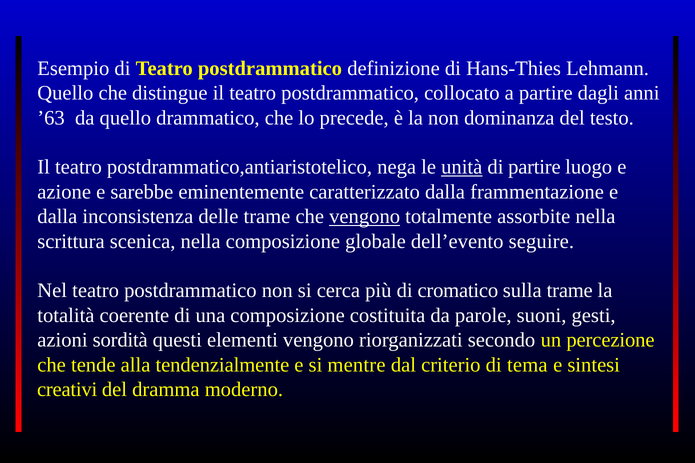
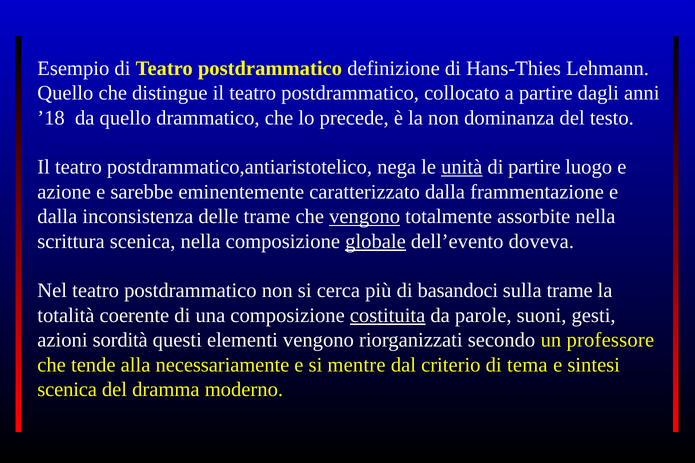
’63: ’63 -> ’18 (51, 118)
globale underline: none -> present (376, 241)
seguire: seguire -> doveva (541, 241)
cromatico: cromatico -> basandoci (458, 291)
costituita underline: none -> present (388, 316)
percezione: percezione -> professore (610, 340)
tendenzialmente: tendenzialmente -> necessariamente (222, 365)
creativi: creativi -> scenica (67, 390)
